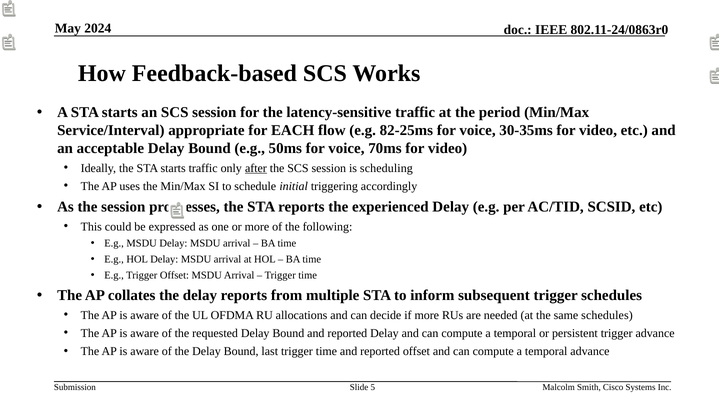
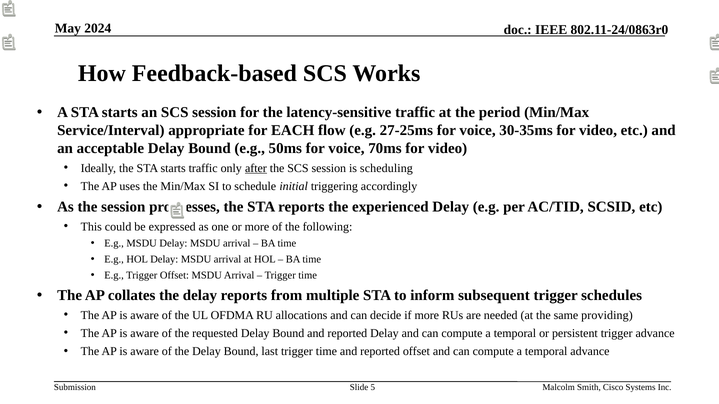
82-25ms: 82-25ms -> 27-25ms (406, 131)
same schedules: schedules -> providing (607, 315)
